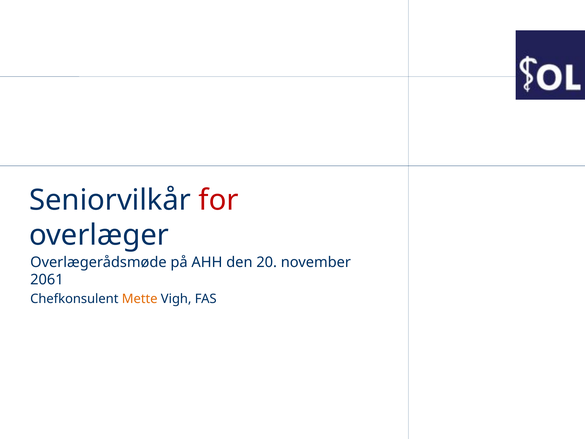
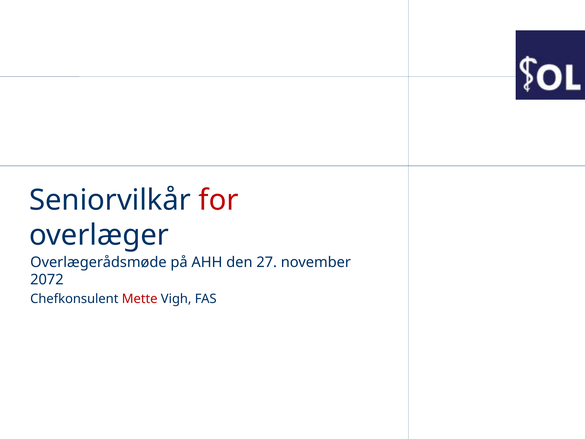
20: 20 -> 27 (267, 262)
2061: 2061 -> 2072 (47, 280)
Mette colour: orange -> red (140, 299)
